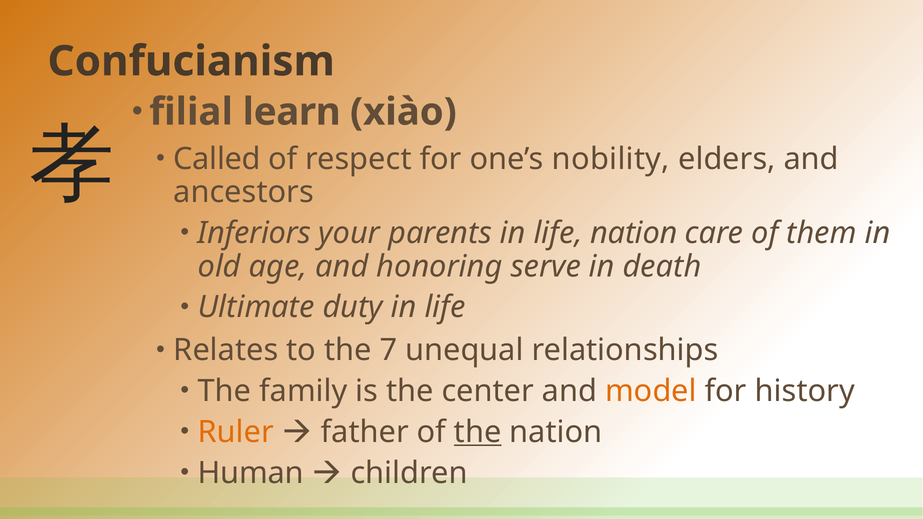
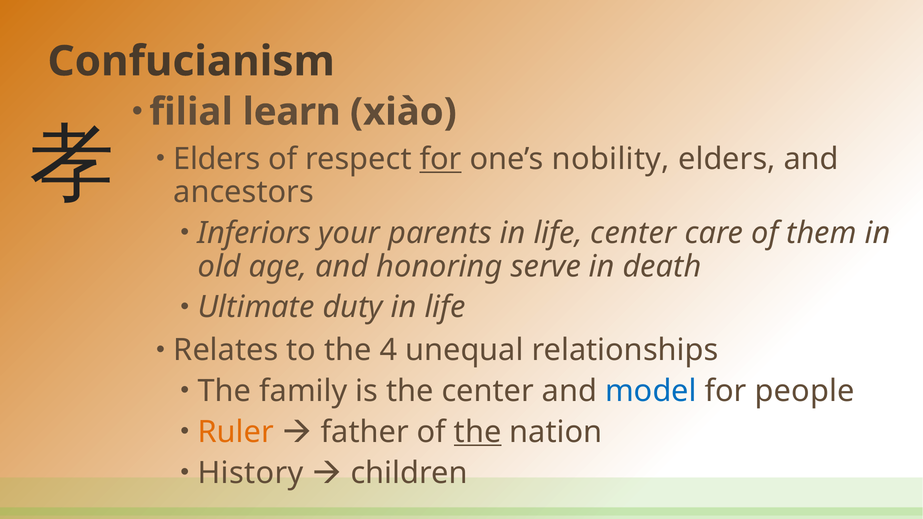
Called: Called -> Elders (217, 159)
for underline: none -> present (441, 159)
life nation: nation -> center (634, 233)
7: 7 -> 4 (388, 350)
model colour: orange -> blue (651, 391)
history: history -> people (805, 391)
Human: Human -> History (251, 473)
